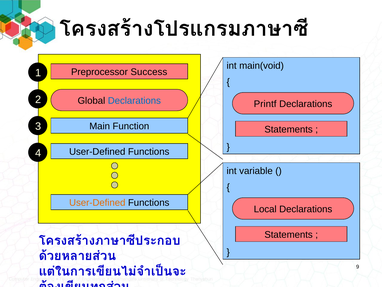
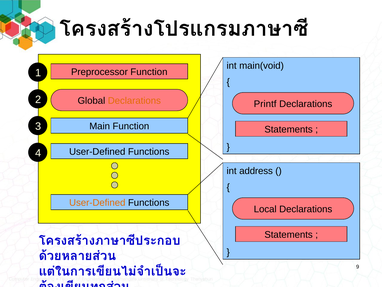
Preprocessor Success: Success -> Function (149, 72)
Declarations colour: blue -> orange (134, 101)
variable: variable -> address (256, 171)
